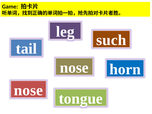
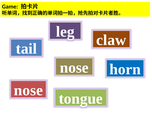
such: such -> claw (111, 40)
